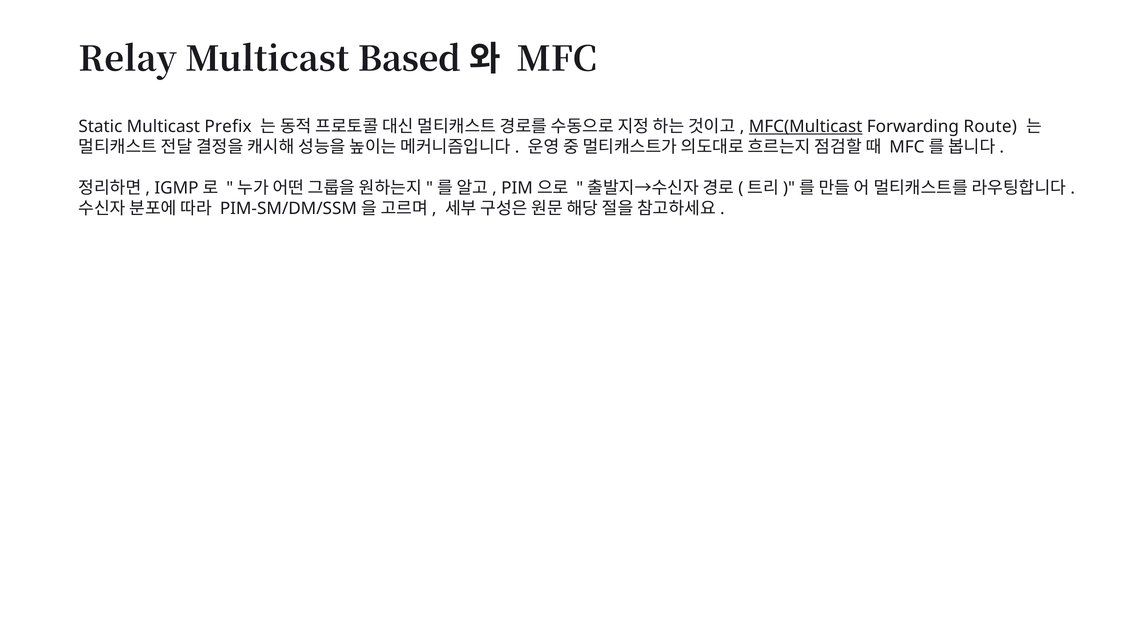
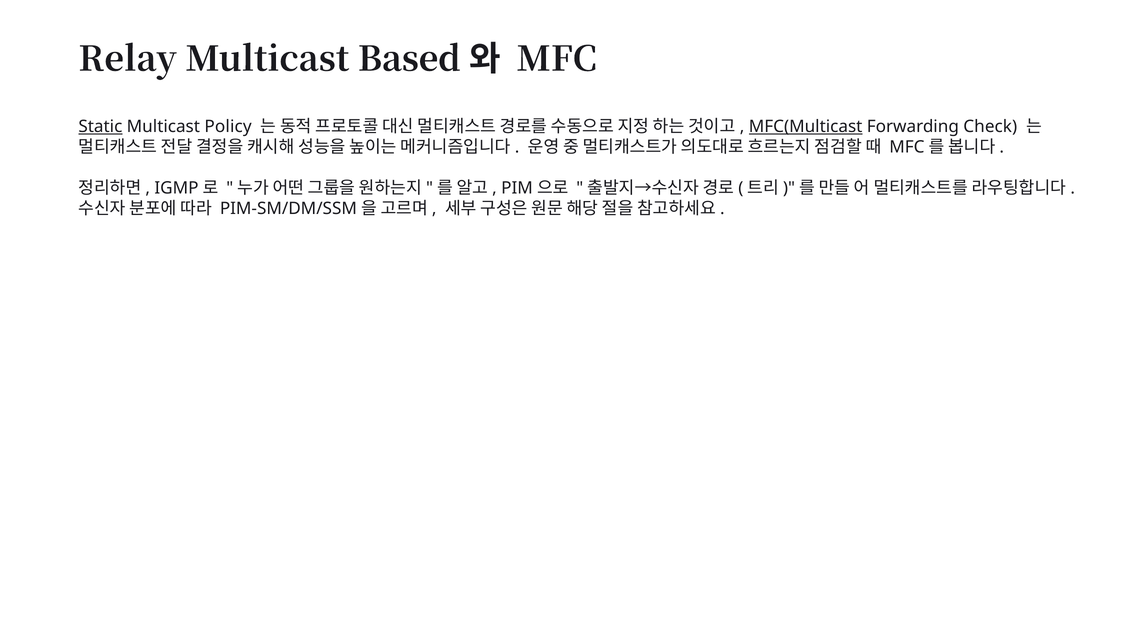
Static underline: none -> present (100, 126)
Prefix: Prefix -> Policy (228, 126)
Route: Route -> Check (990, 126)
